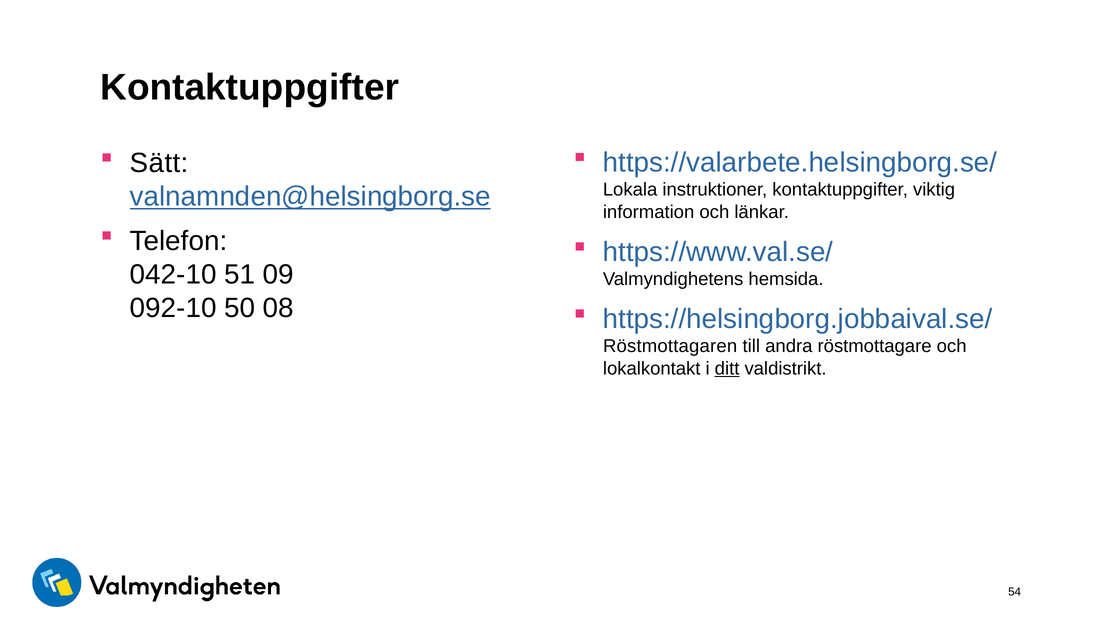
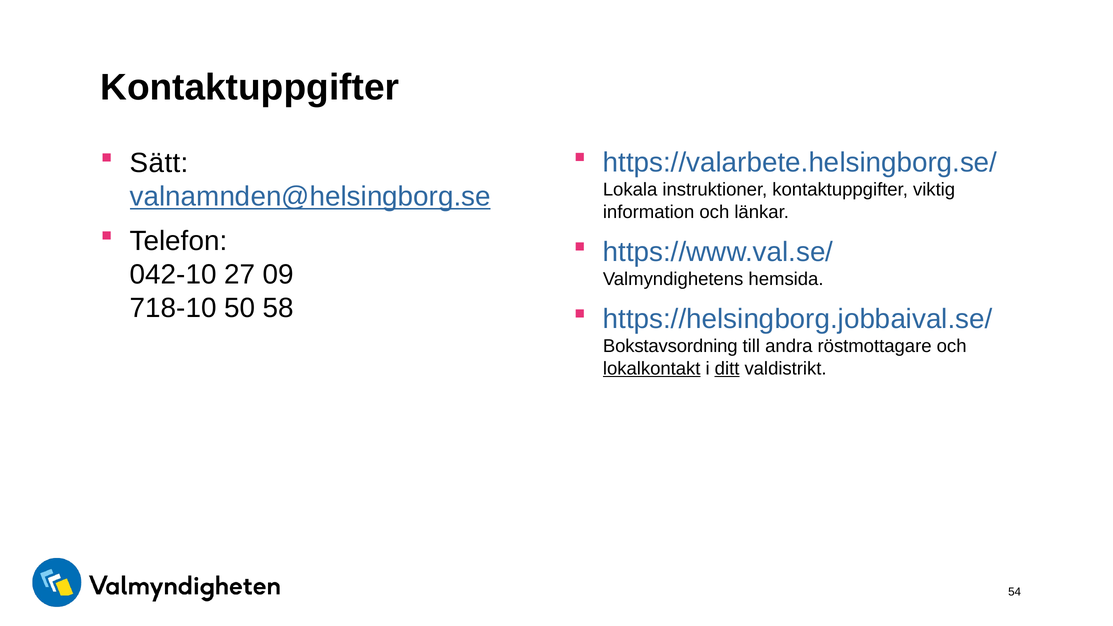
51: 51 -> 27 (240, 275)
092-10: 092-10 -> 718-10 (173, 308)
08: 08 -> 58 (278, 308)
Röstmottagaren: Röstmottagaren -> Bokstavsordning (670, 346)
lokalkontakt underline: none -> present (652, 369)
